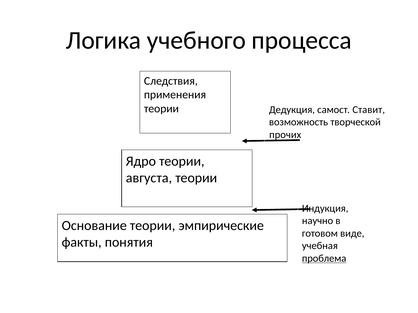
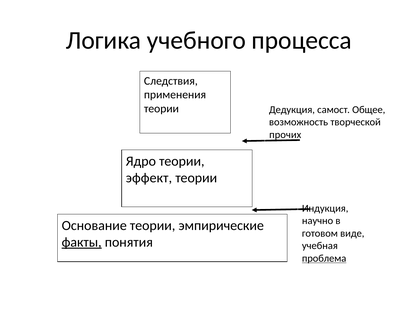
Ставит: Ставит -> Общее (369, 110)
августа: августа -> эффект (149, 178)
факты underline: none -> present (82, 243)
